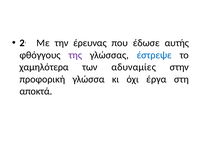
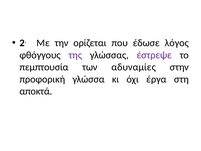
έρευνας: έρευνας -> ορίζεται (90, 43)
αυτής: αυτής -> λόγος (177, 43)
έστρεψε colour: blue -> purple (154, 55)
χαμηλότερα: χαμηλότερα -> πεμπτουσία (44, 67)
